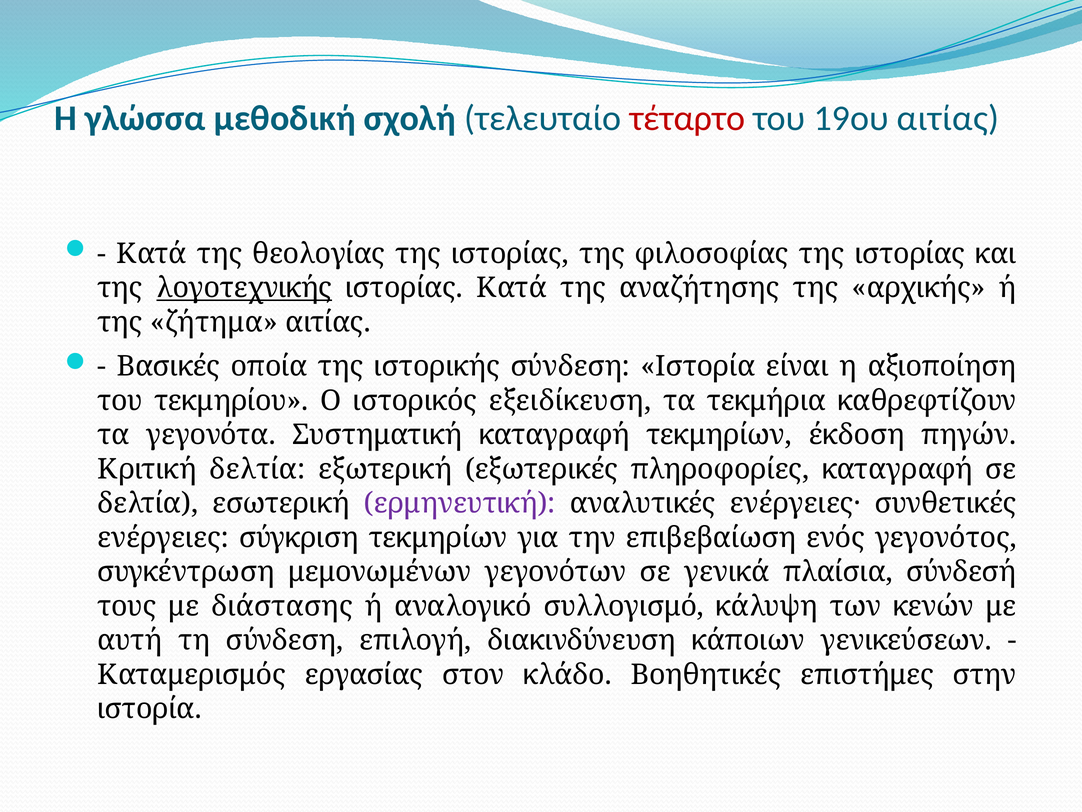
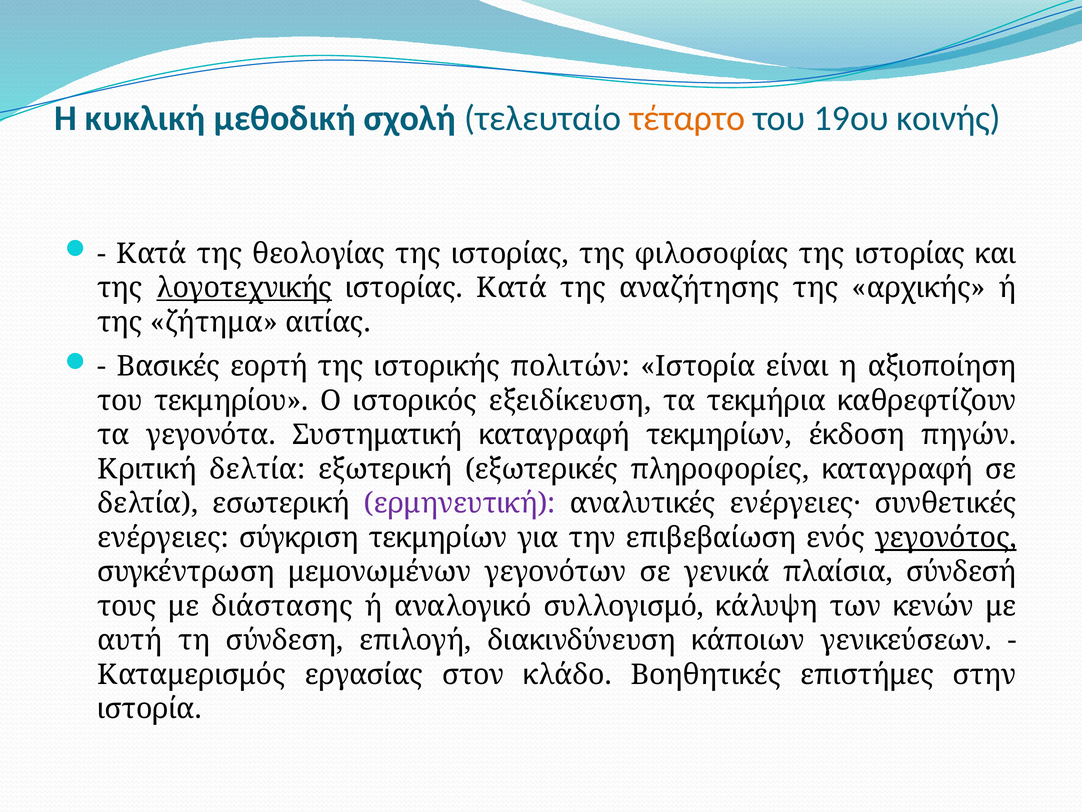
γλώσσα: γλώσσα -> κυκλική (145, 118)
τέταρτο colour: red -> orange (687, 118)
19ου αιτίας: αιτίας -> κοινής (948, 118)
οποία: οποία -> εορτή (269, 366)
ιστορικής σύνδεση: σύνδεση -> πολιτών (570, 366)
γεγονότος underline: none -> present (946, 537)
